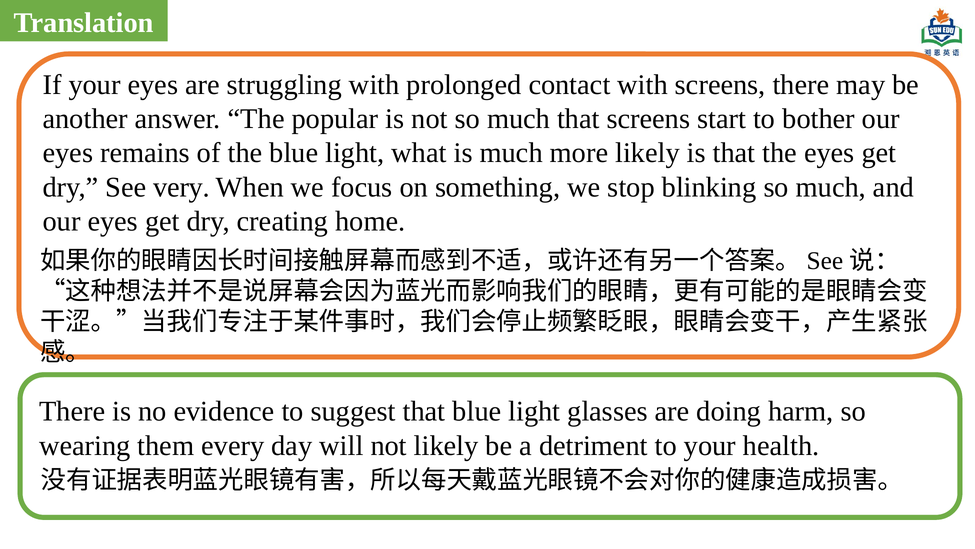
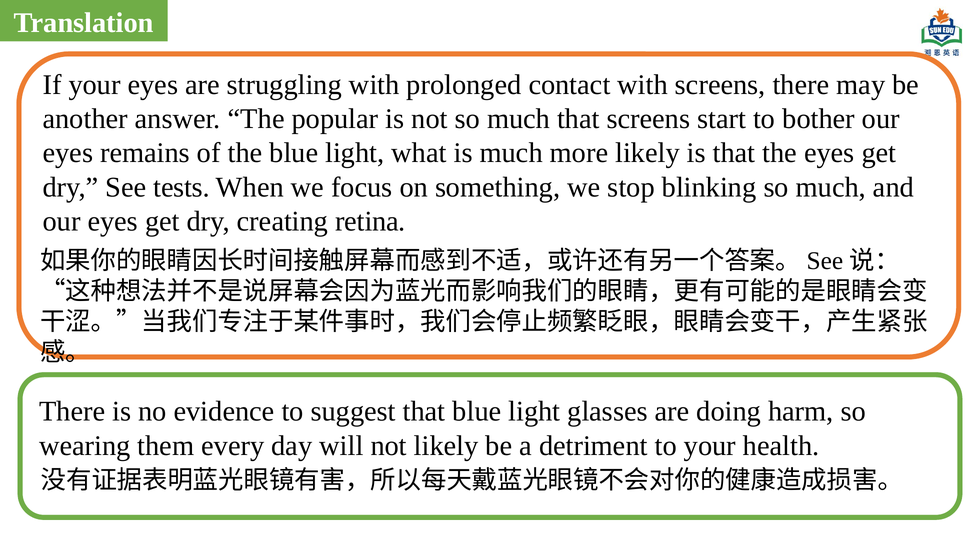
very: very -> tests (182, 187)
home: home -> retina (370, 221)
